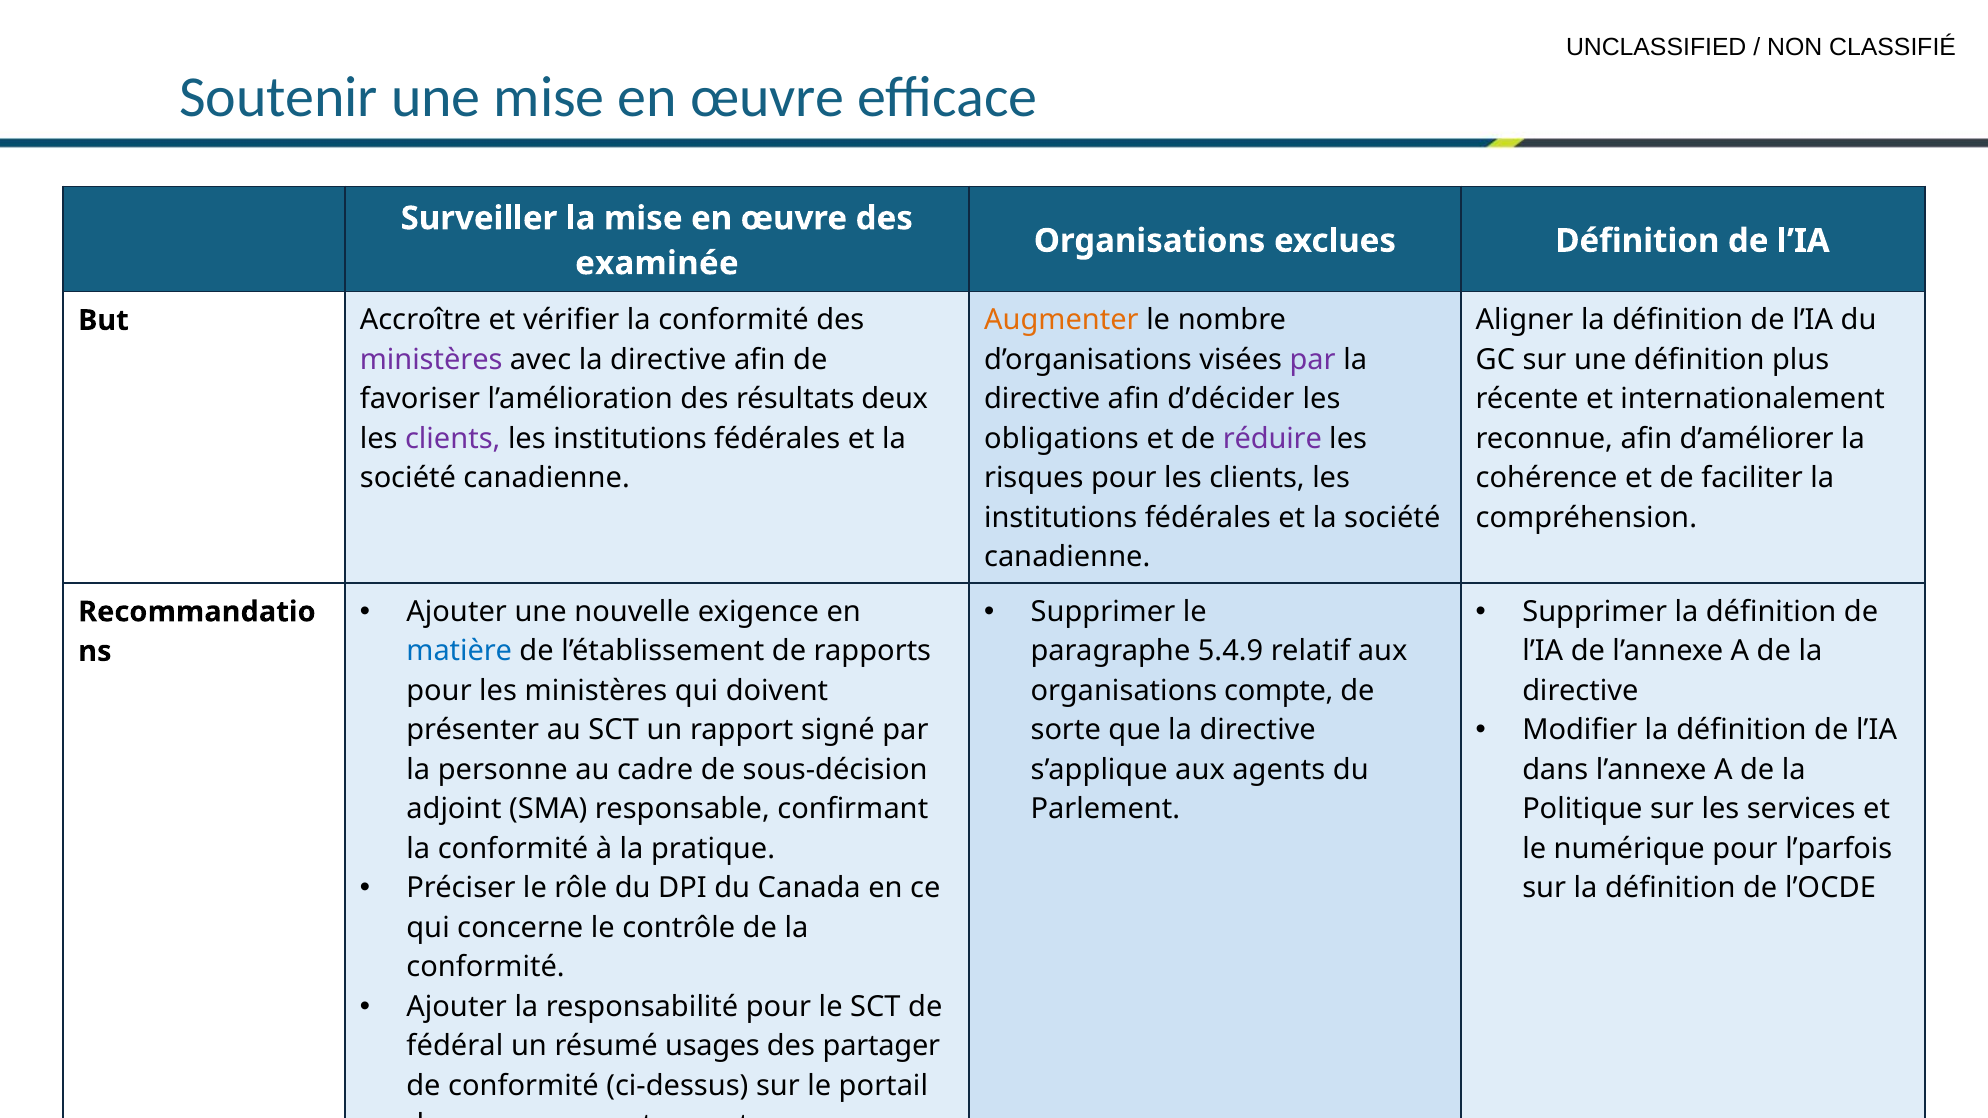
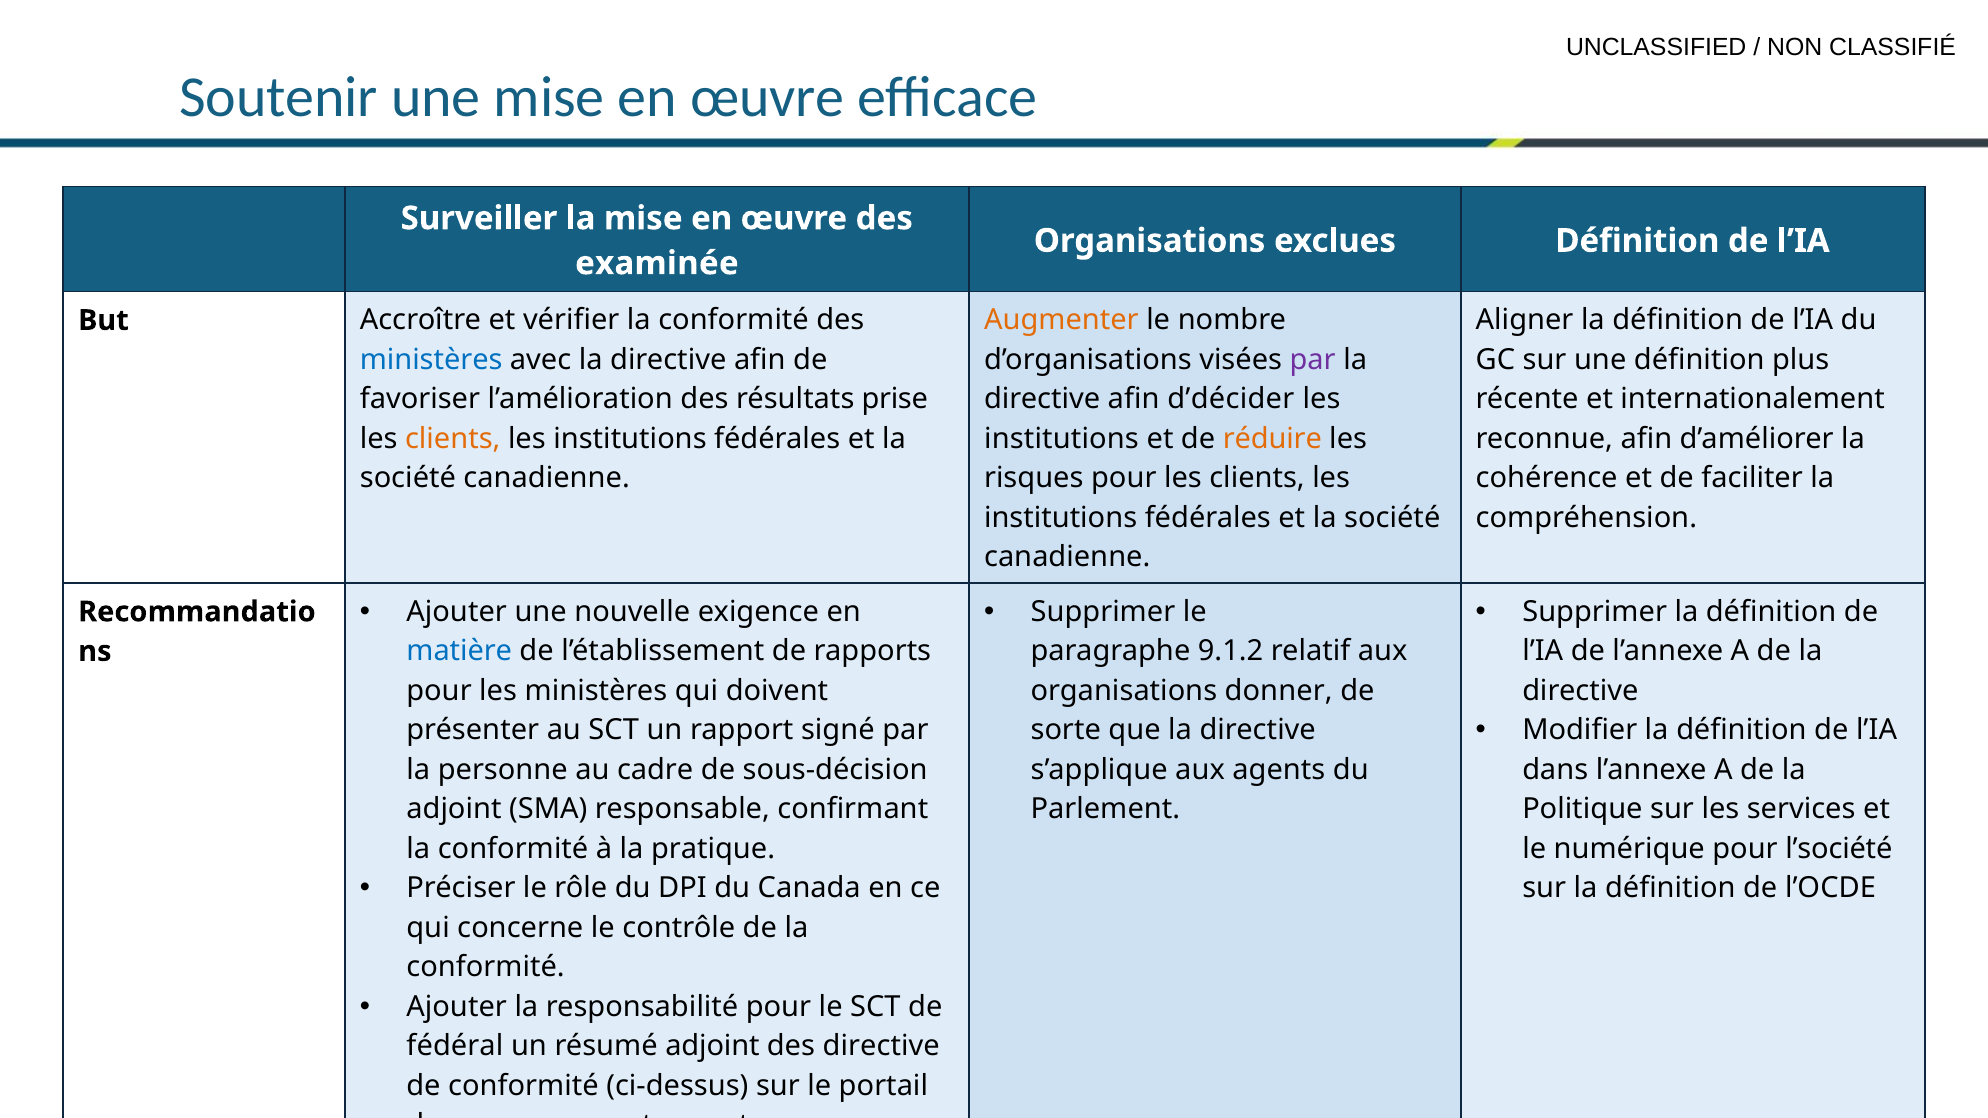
ministères colour: purple -> blue (431, 360)
deux: deux -> prise (895, 399)
clients colour: purple -> orange (453, 439)
obligations: obligations -> institutions (1061, 439)
réduire colour: purple -> orange (1272, 439)
5.4.9: 5.4.9 -> 9.1.2 (1231, 651)
compte: compte -> donner (1279, 691)
l’parfois: l’parfois -> l’société (1839, 849)
résumé usages: usages -> adjoint (712, 1047)
des partager: partager -> directive (881, 1047)
